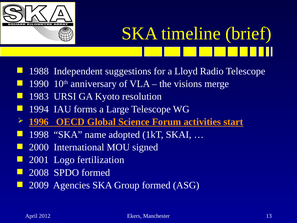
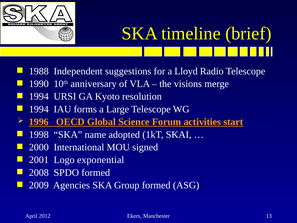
1983: 1983 -> 1994 (39, 96)
fertilization: fertilization -> exponential (101, 160)
